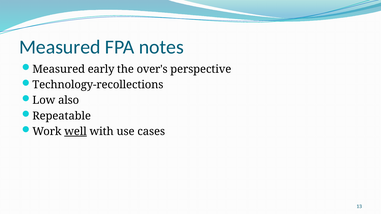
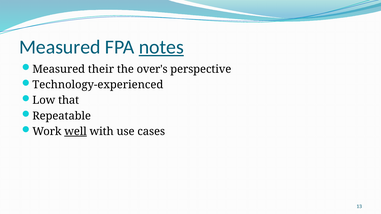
notes underline: none -> present (161, 47)
early: early -> their (101, 69)
Technology-recollections: Technology-recollections -> Technology-experienced (98, 85)
also: also -> that (69, 100)
